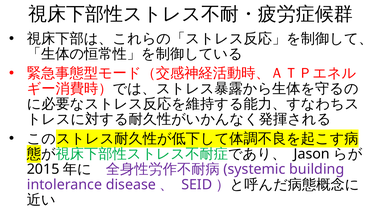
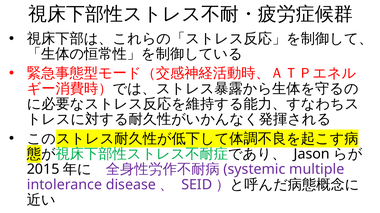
building: building -> multiple (317, 170)
